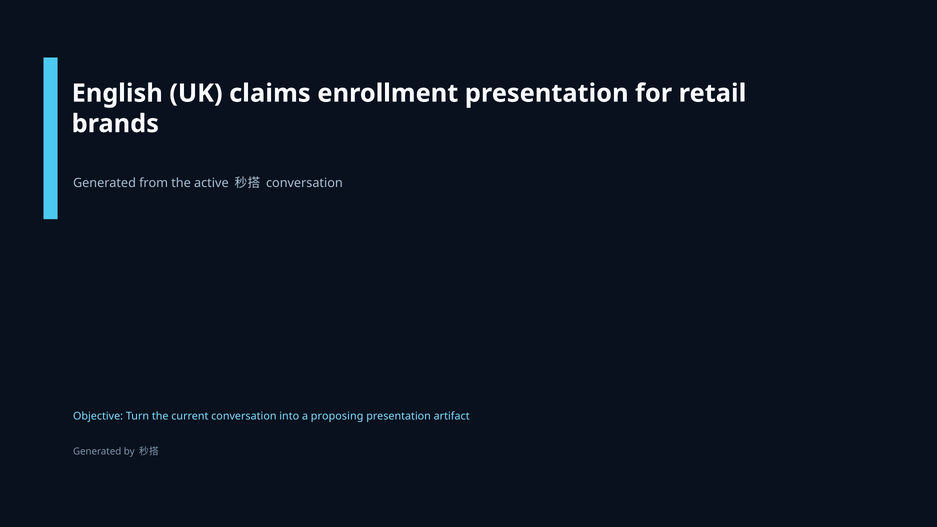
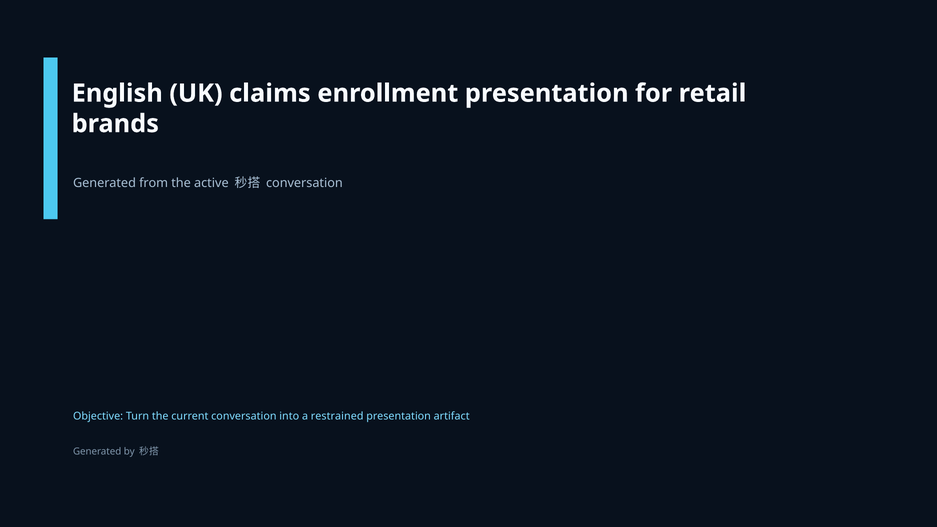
proposing: proposing -> restrained (337, 416)
